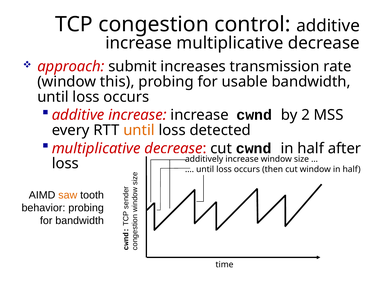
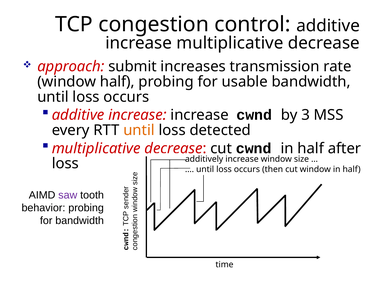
window this: this -> half (117, 82)
2: 2 -> 3 (306, 115)
saw colour: orange -> purple (68, 195)
